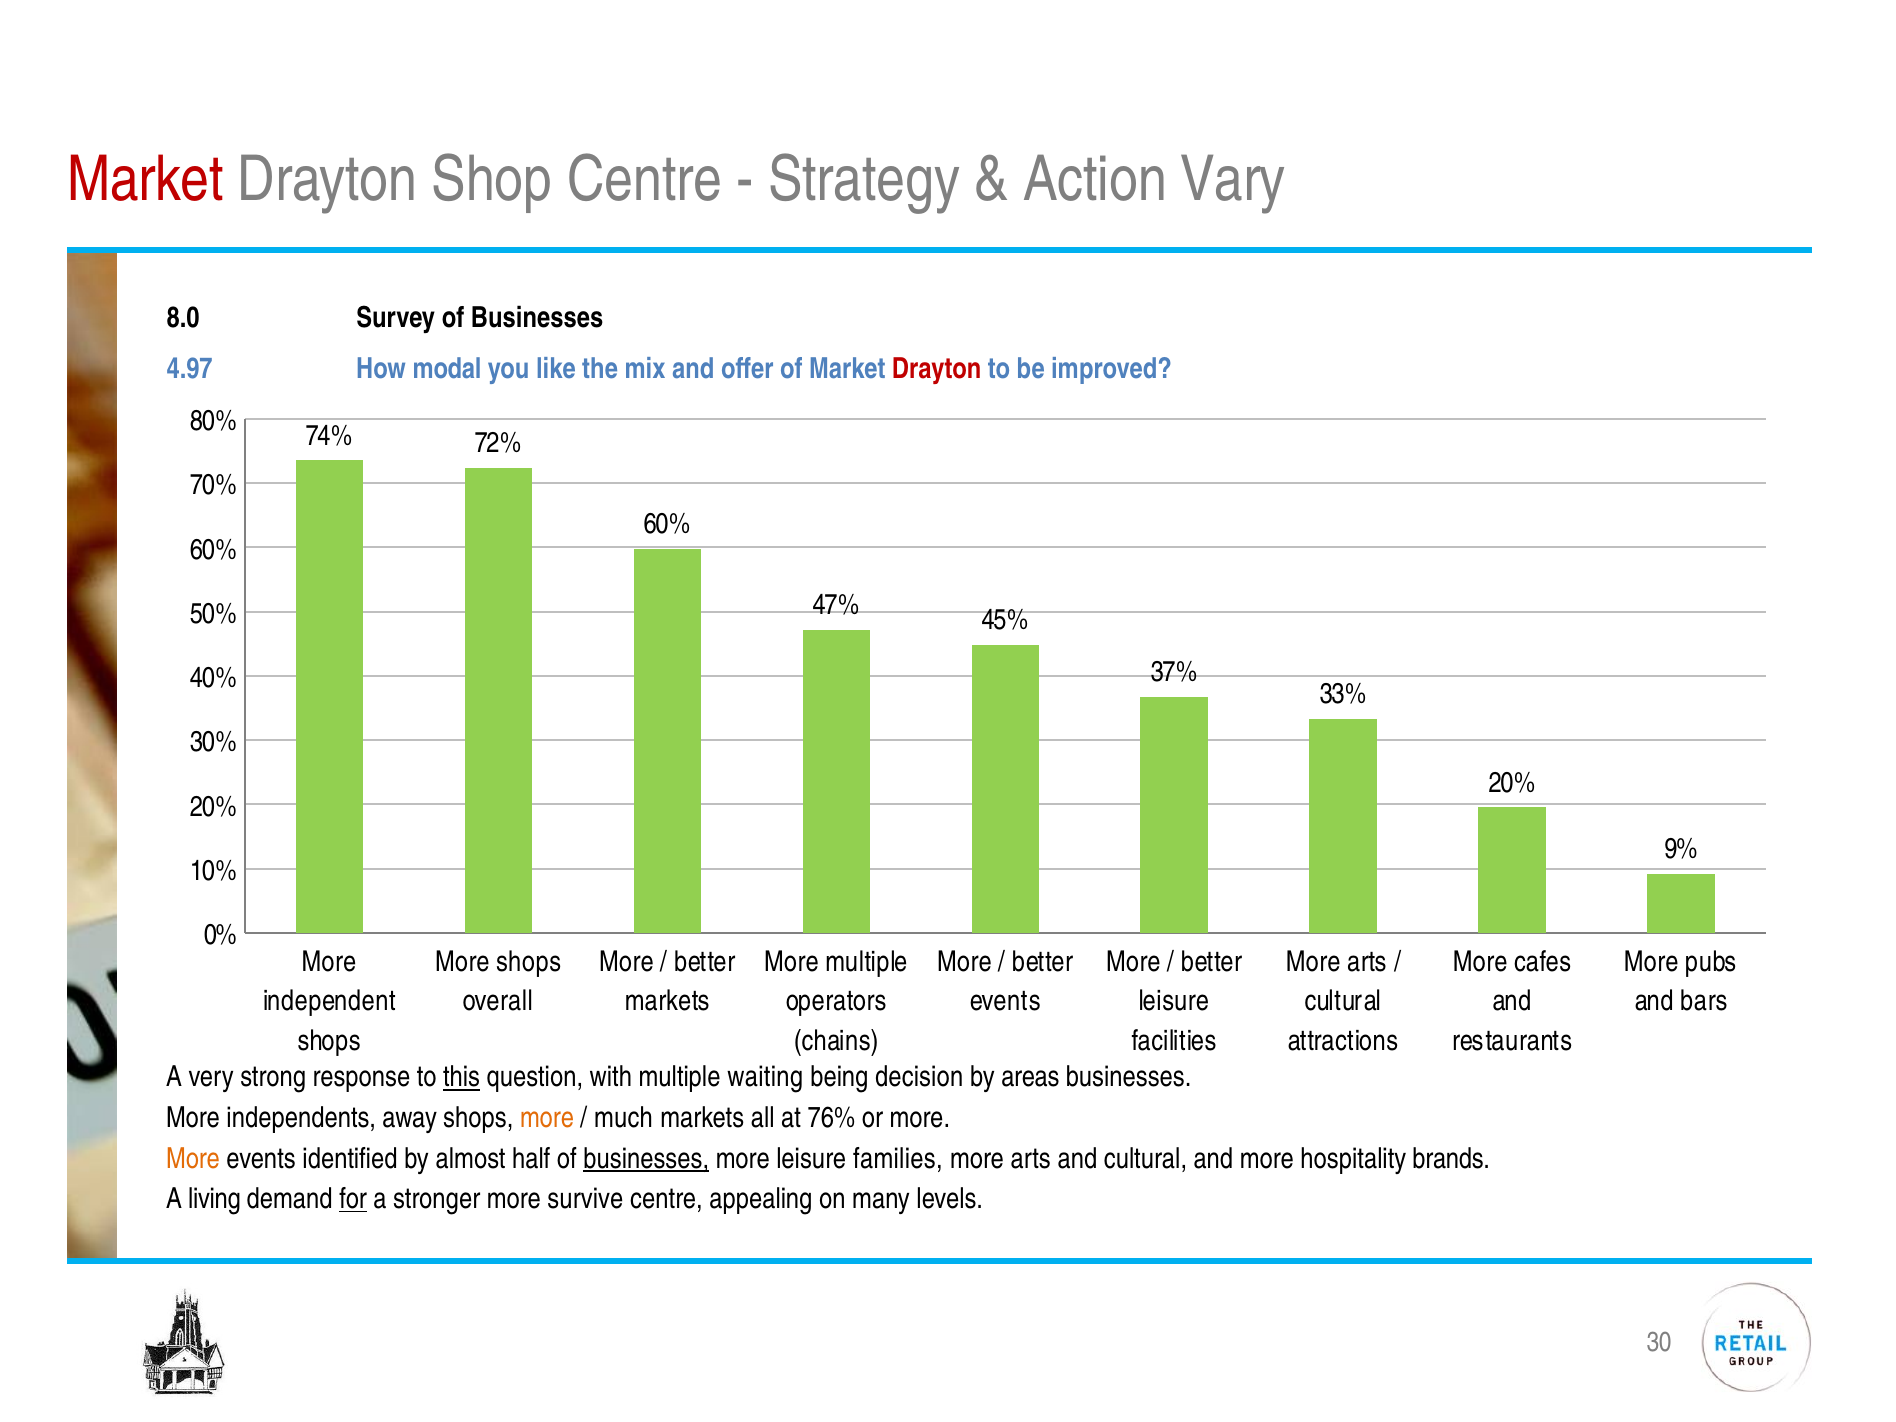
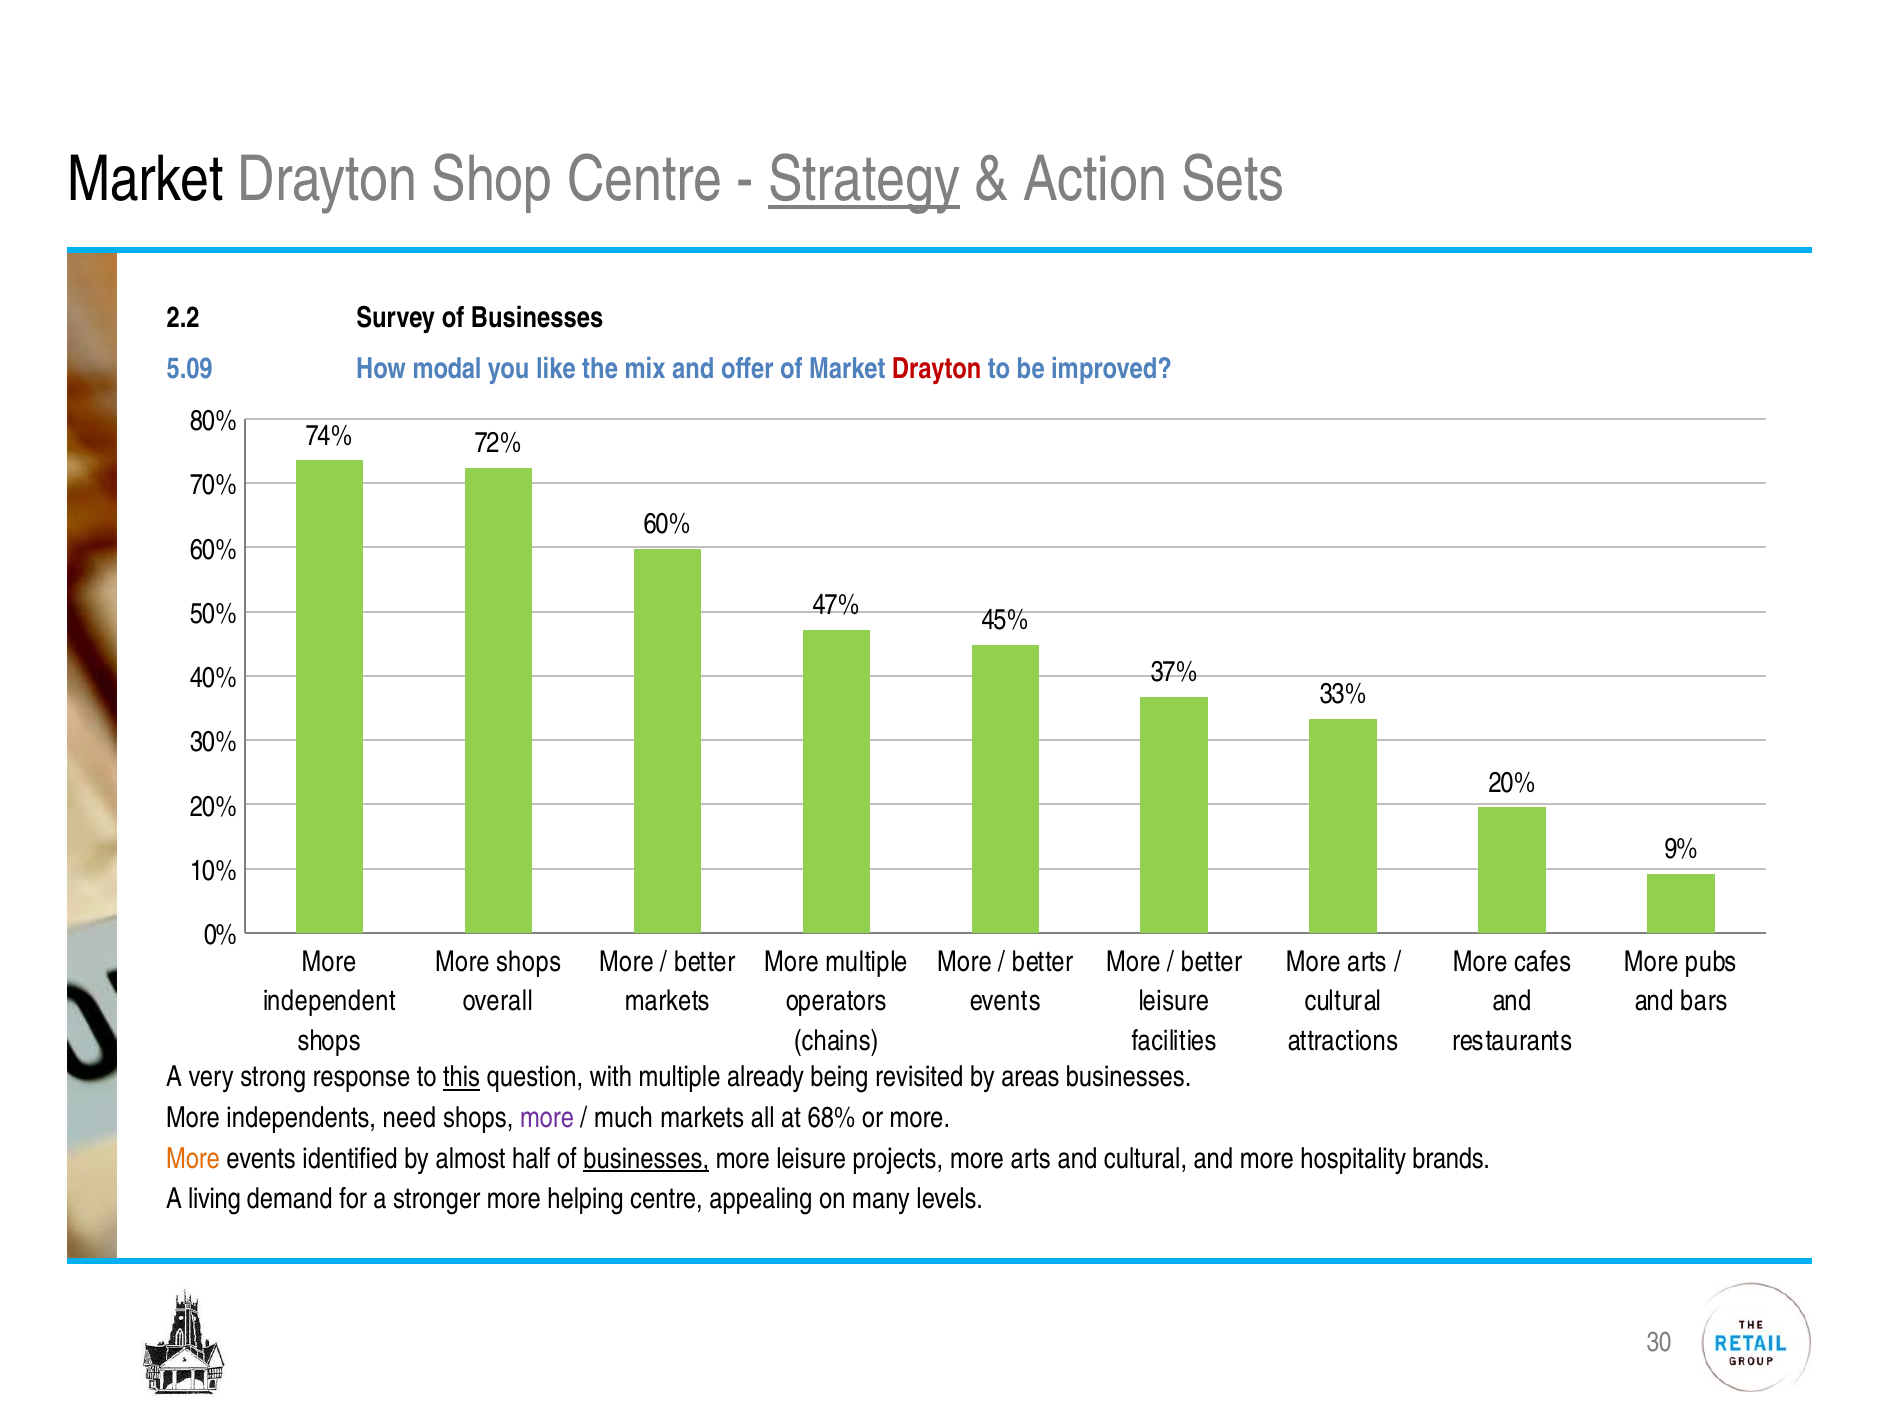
Market colour: red -> black (146, 180)
Strategy underline: none -> present (864, 180)
Vary: Vary -> Sets (1233, 180)
8.0: 8.0 -> 2.2 (183, 318)
4.97: 4.97 -> 5.09 (190, 369)
waiting: waiting -> already (766, 1077)
decision: decision -> revisited (919, 1077)
away: away -> need (409, 1118)
more colour: orange -> purple (547, 1118)
76%: 76% -> 68% (831, 1118)
families: families -> projects (898, 1158)
for underline: present -> none (353, 1199)
survive: survive -> helping (586, 1199)
